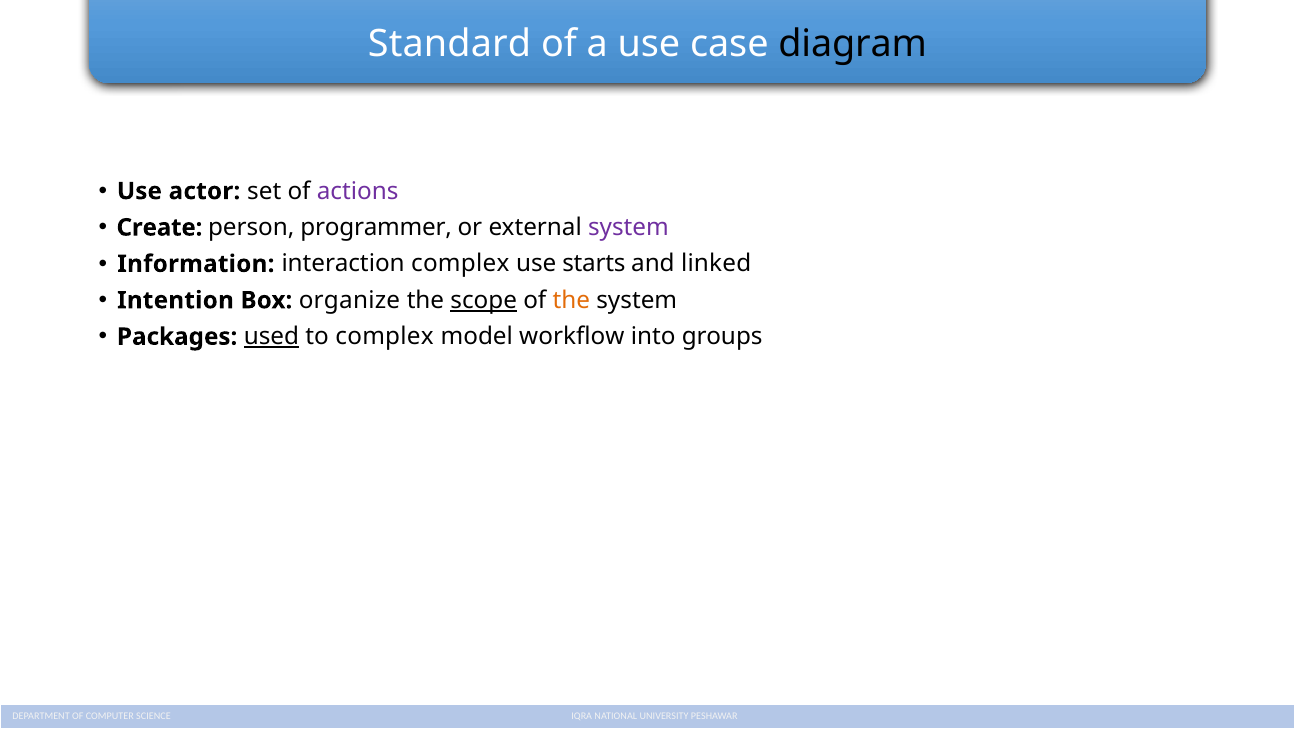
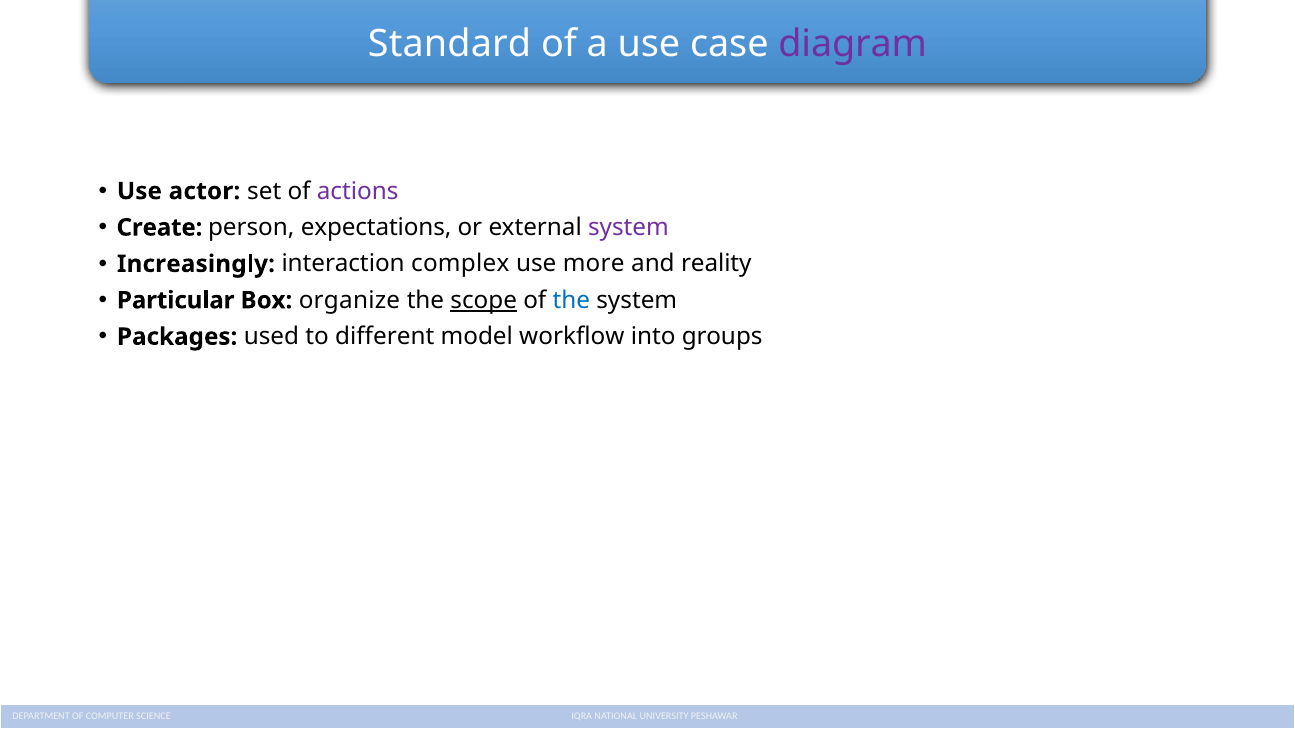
diagram colour: black -> purple (853, 44)
programmer: programmer -> expectations (376, 227)
Information: Information -> Increasingly (196, 264)
starts: starts -> more (594, 264)
linked: linked -> reality (716, 264)
Intention: Intention -> Particular (176, 300)
the colour: orange -> blue (571, 300)
used underline: present -> none (271, 336)
to complex: complex -> different (385, 336)
